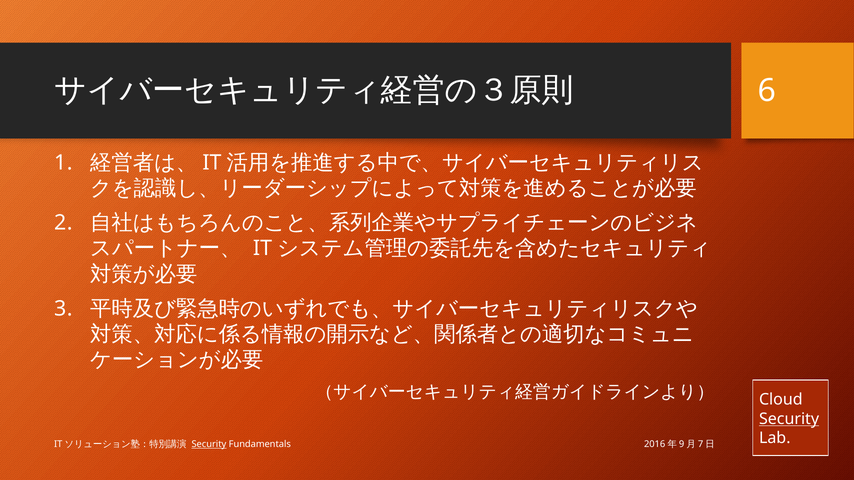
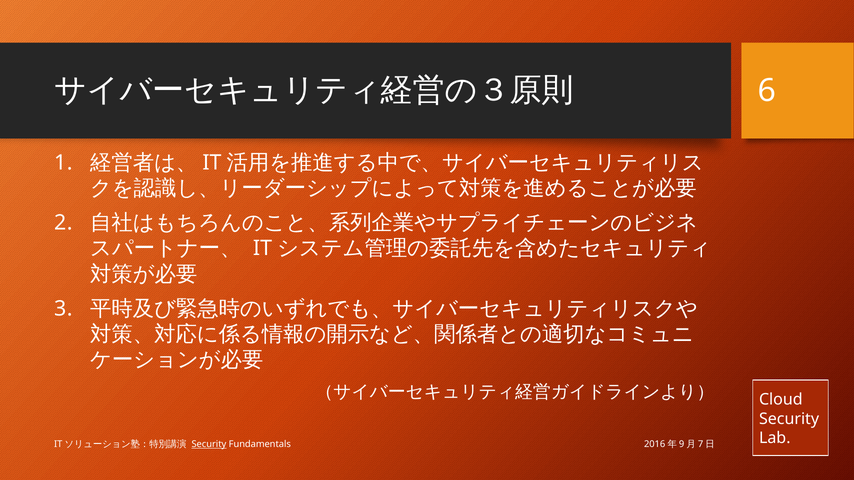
Security underline: present -> none (789, 419)
